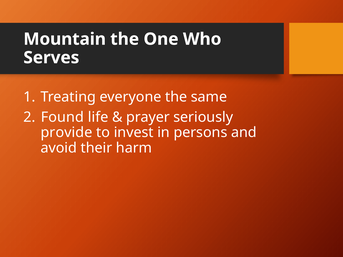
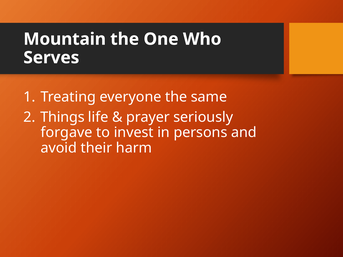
Found: Found -> Things (63, 117)
provide: provide -> forgave (67, 133)
